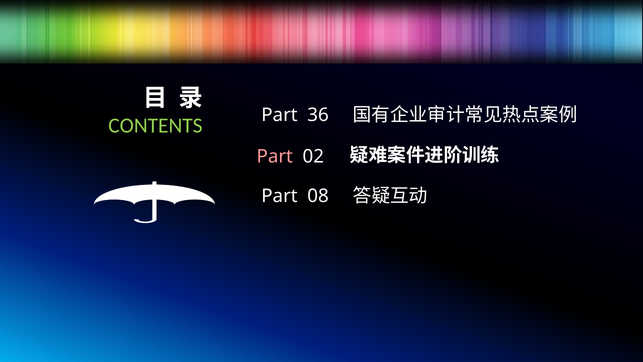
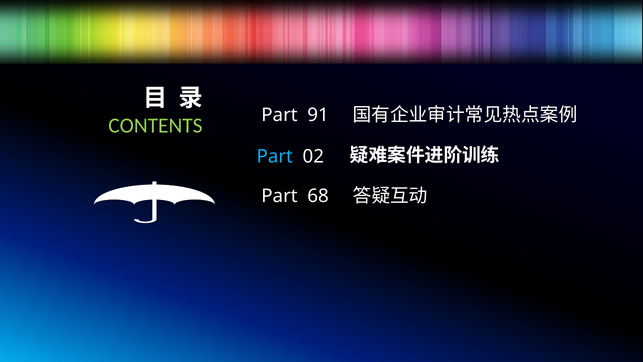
36: 36 -> 91 (318, 115)
Part colour: pink -> light blue (275, 156)
08: 08 -> 68 (318, 196)
